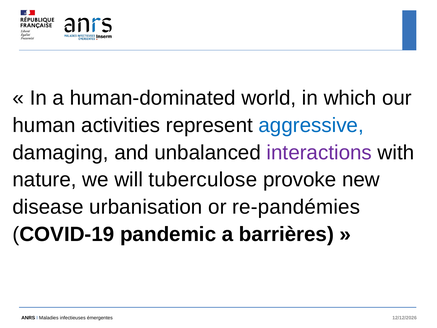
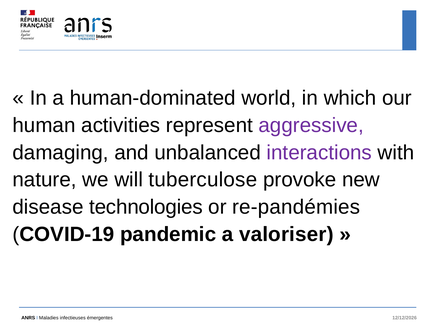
aggressive colour: blue -> purple (311, 125)
urbanisation: urbanisation -> technologies (146, 207)
barrières: barrières -> valoriser (286, 234)
